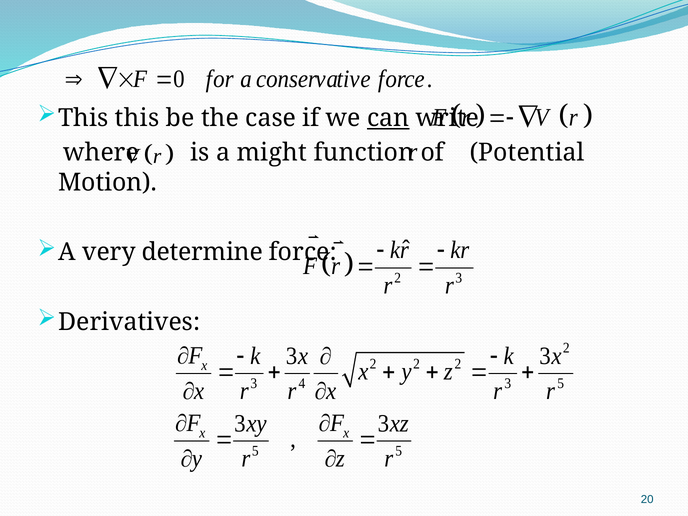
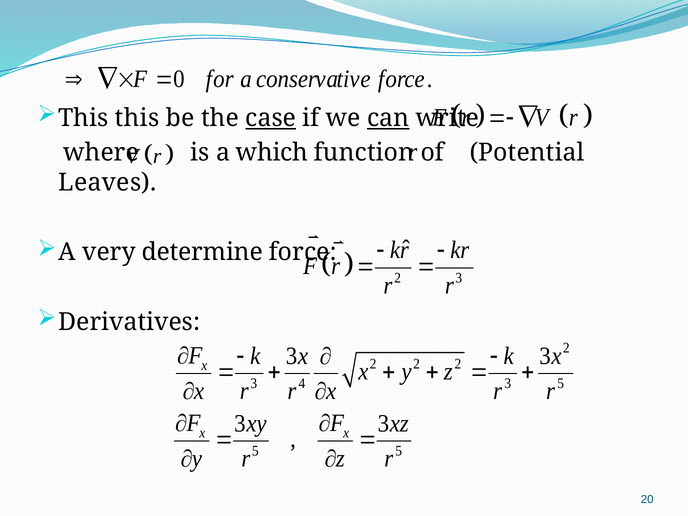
case underline: none -> present (271, 118)
might: might -> which (272, 153)
Motion: Motion -> Leaves (107, 183)
